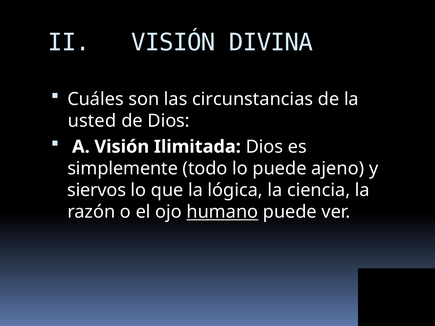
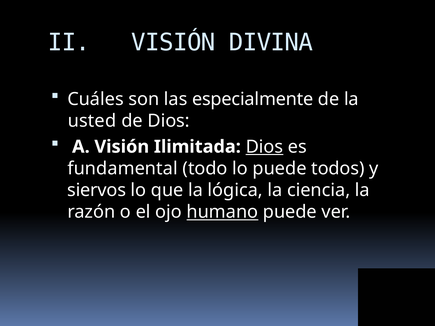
circunstancias: circunstancias -> especialmente (253, 99)
Dios underline: none -> present (264, 147)
simplemente: simplemente -> fundamental (123, 169)
ajeno: ajeno -> todos (338, 169)
